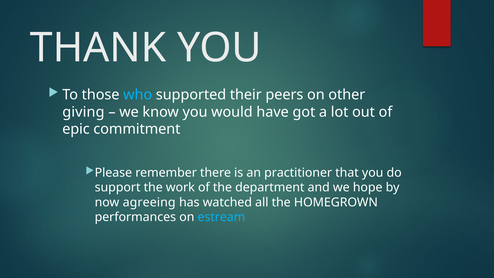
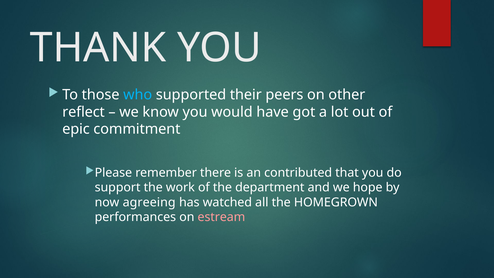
giving: giving -> reflect (84, 112)
practitioner: practitioner -> contributed (298, 173)
estream colour: light blue -> pink (221, 217)
